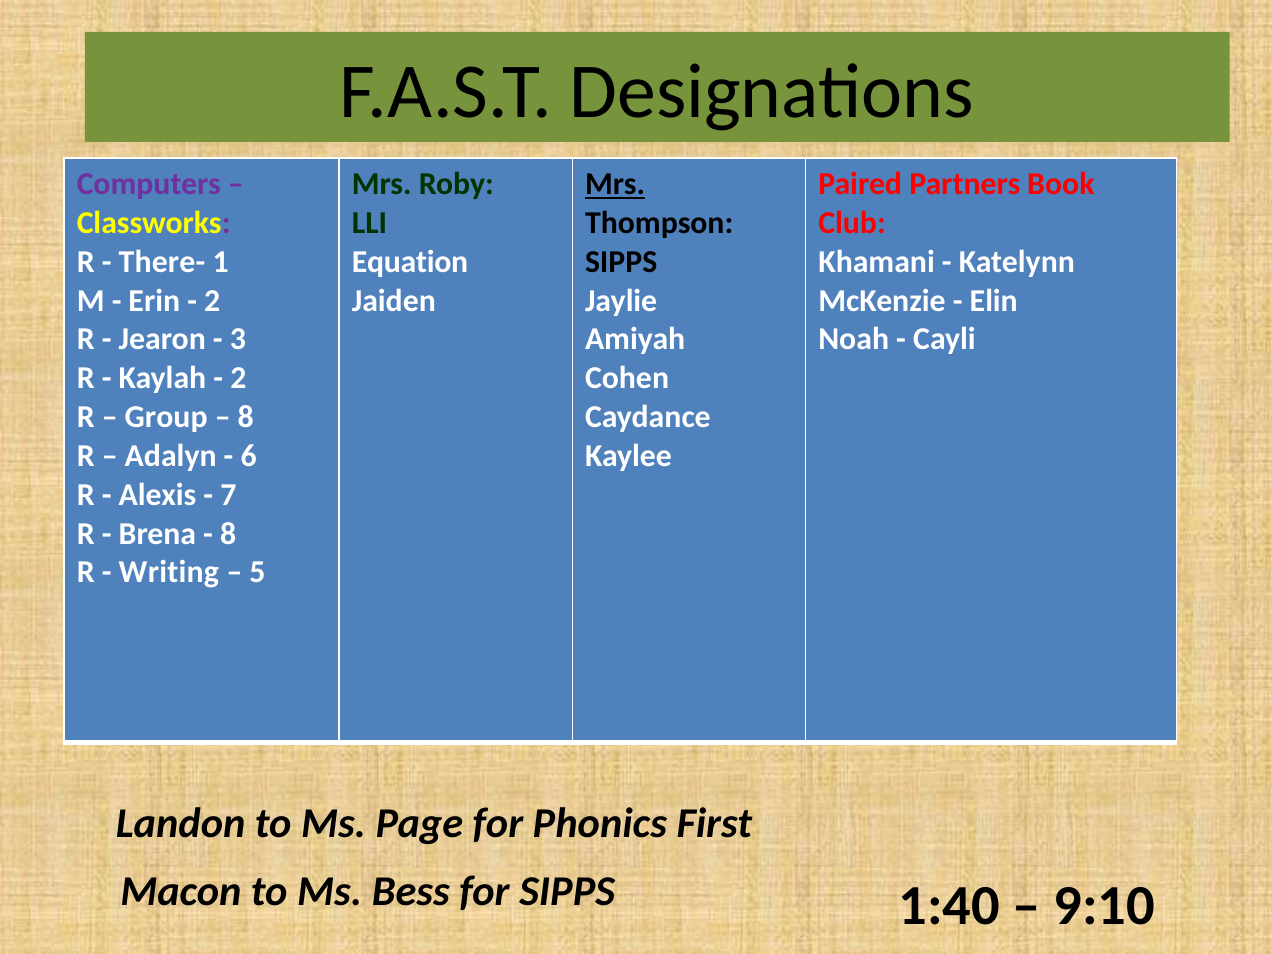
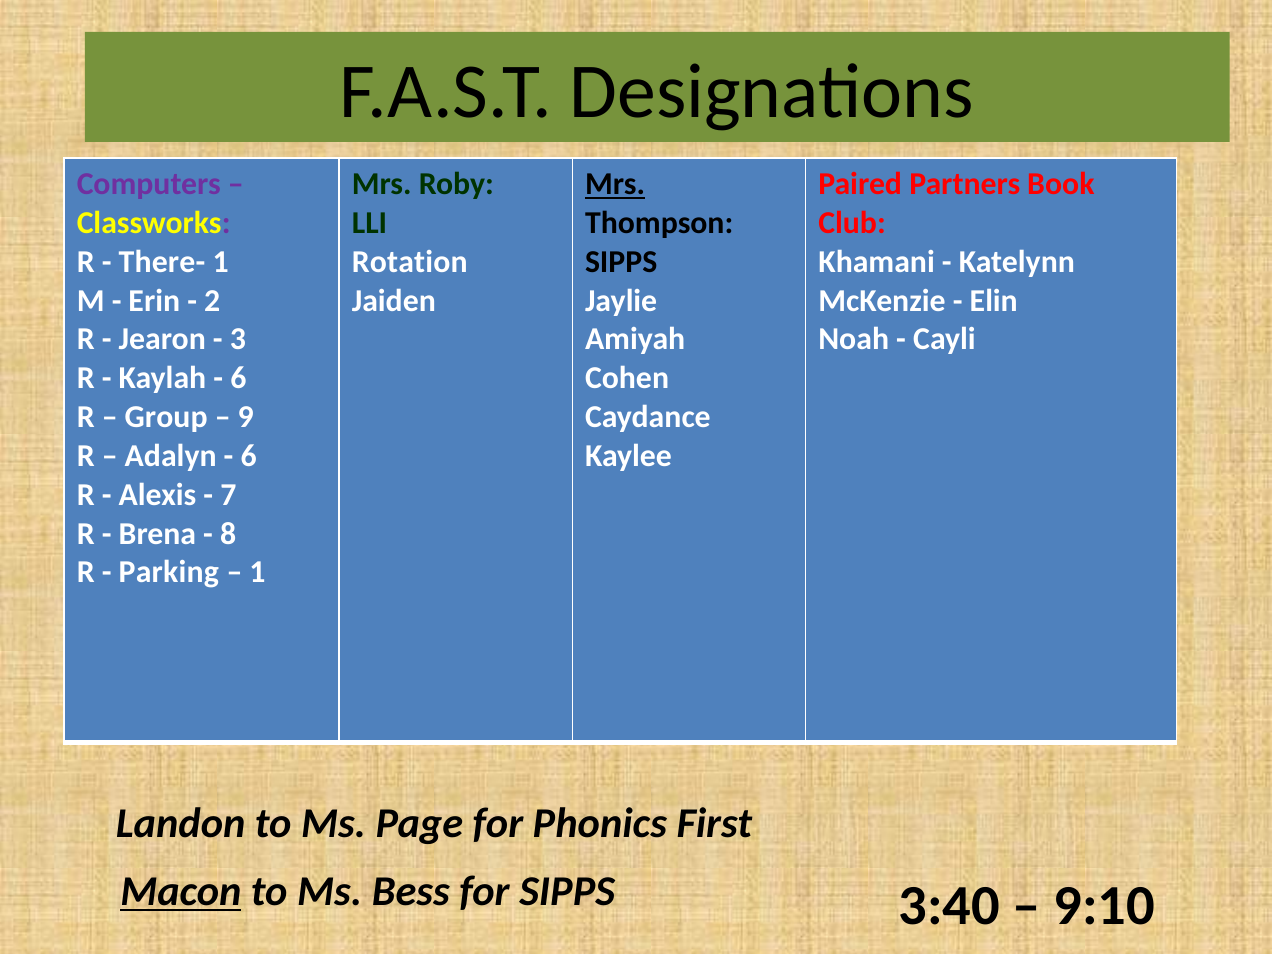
Equation: Equation -> Rotation (410, 262)
2: 2 -> 6 (238, 378)
8: 8 -> 9 (246, 417)
Writing: Writing -> Parking (169, 572)
5: 5 -> 1 (257, 572)
Macon underline: none -> present (181, 892)
1:40: 1:40 -> 3:40 (949, 906)
